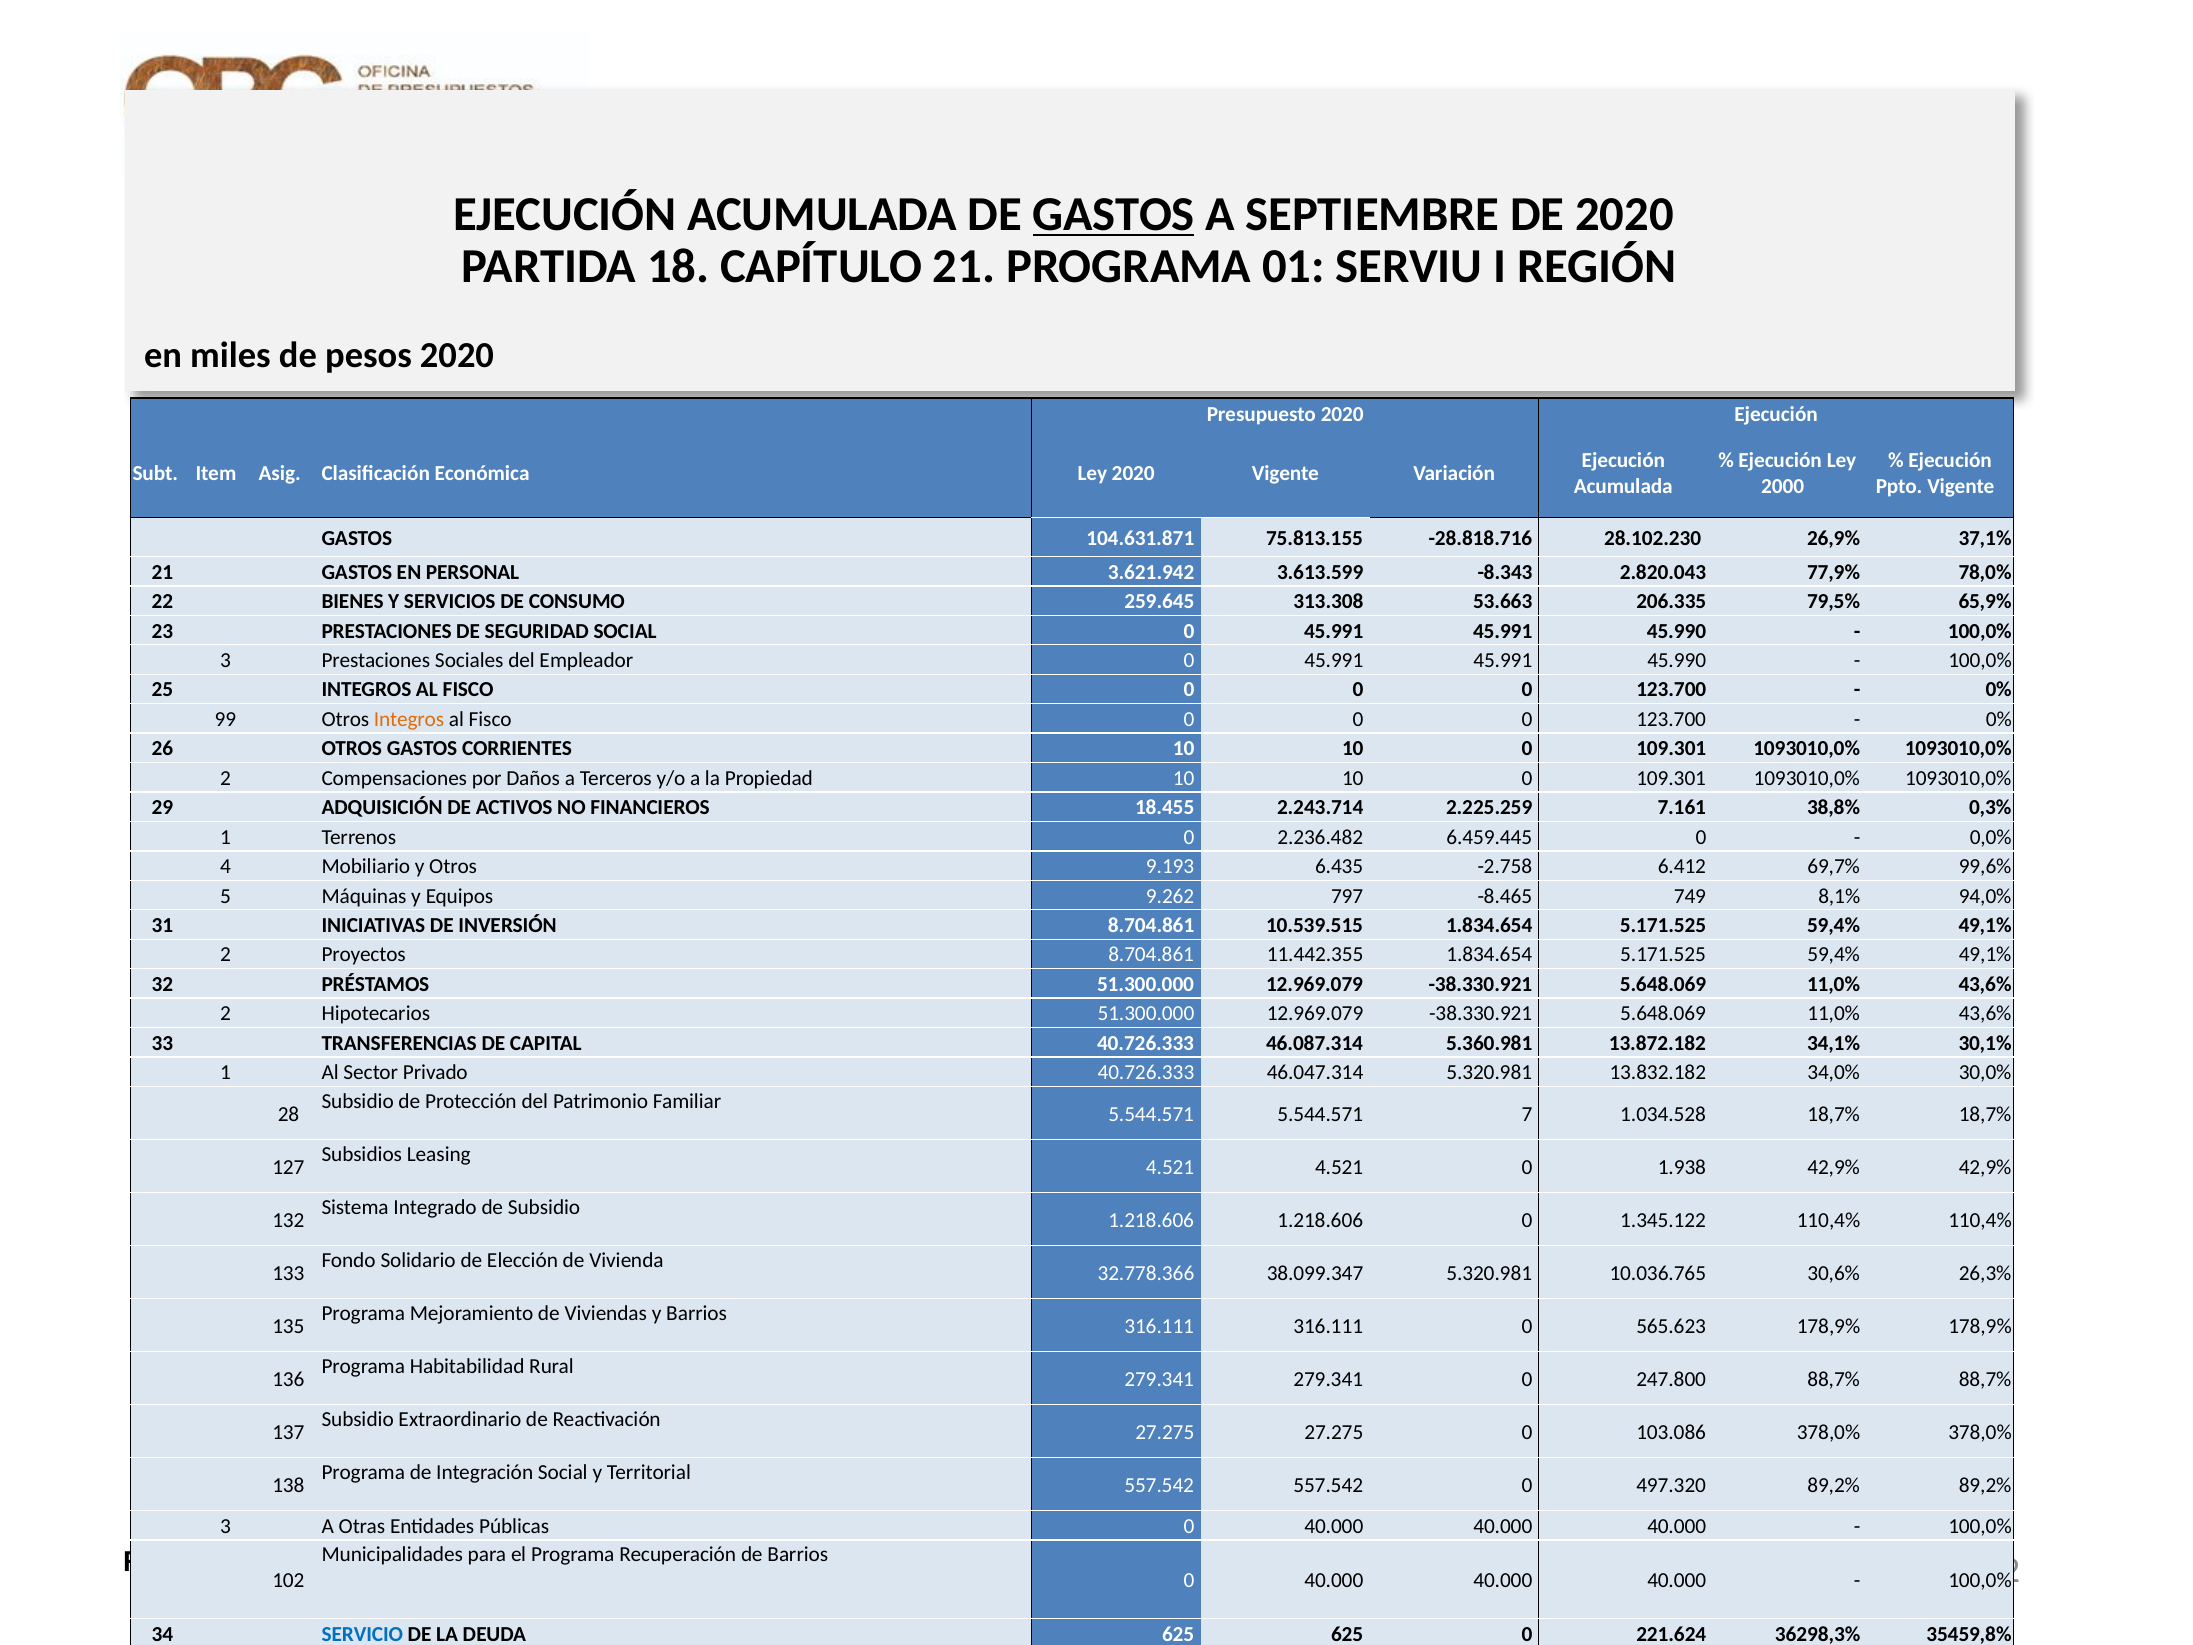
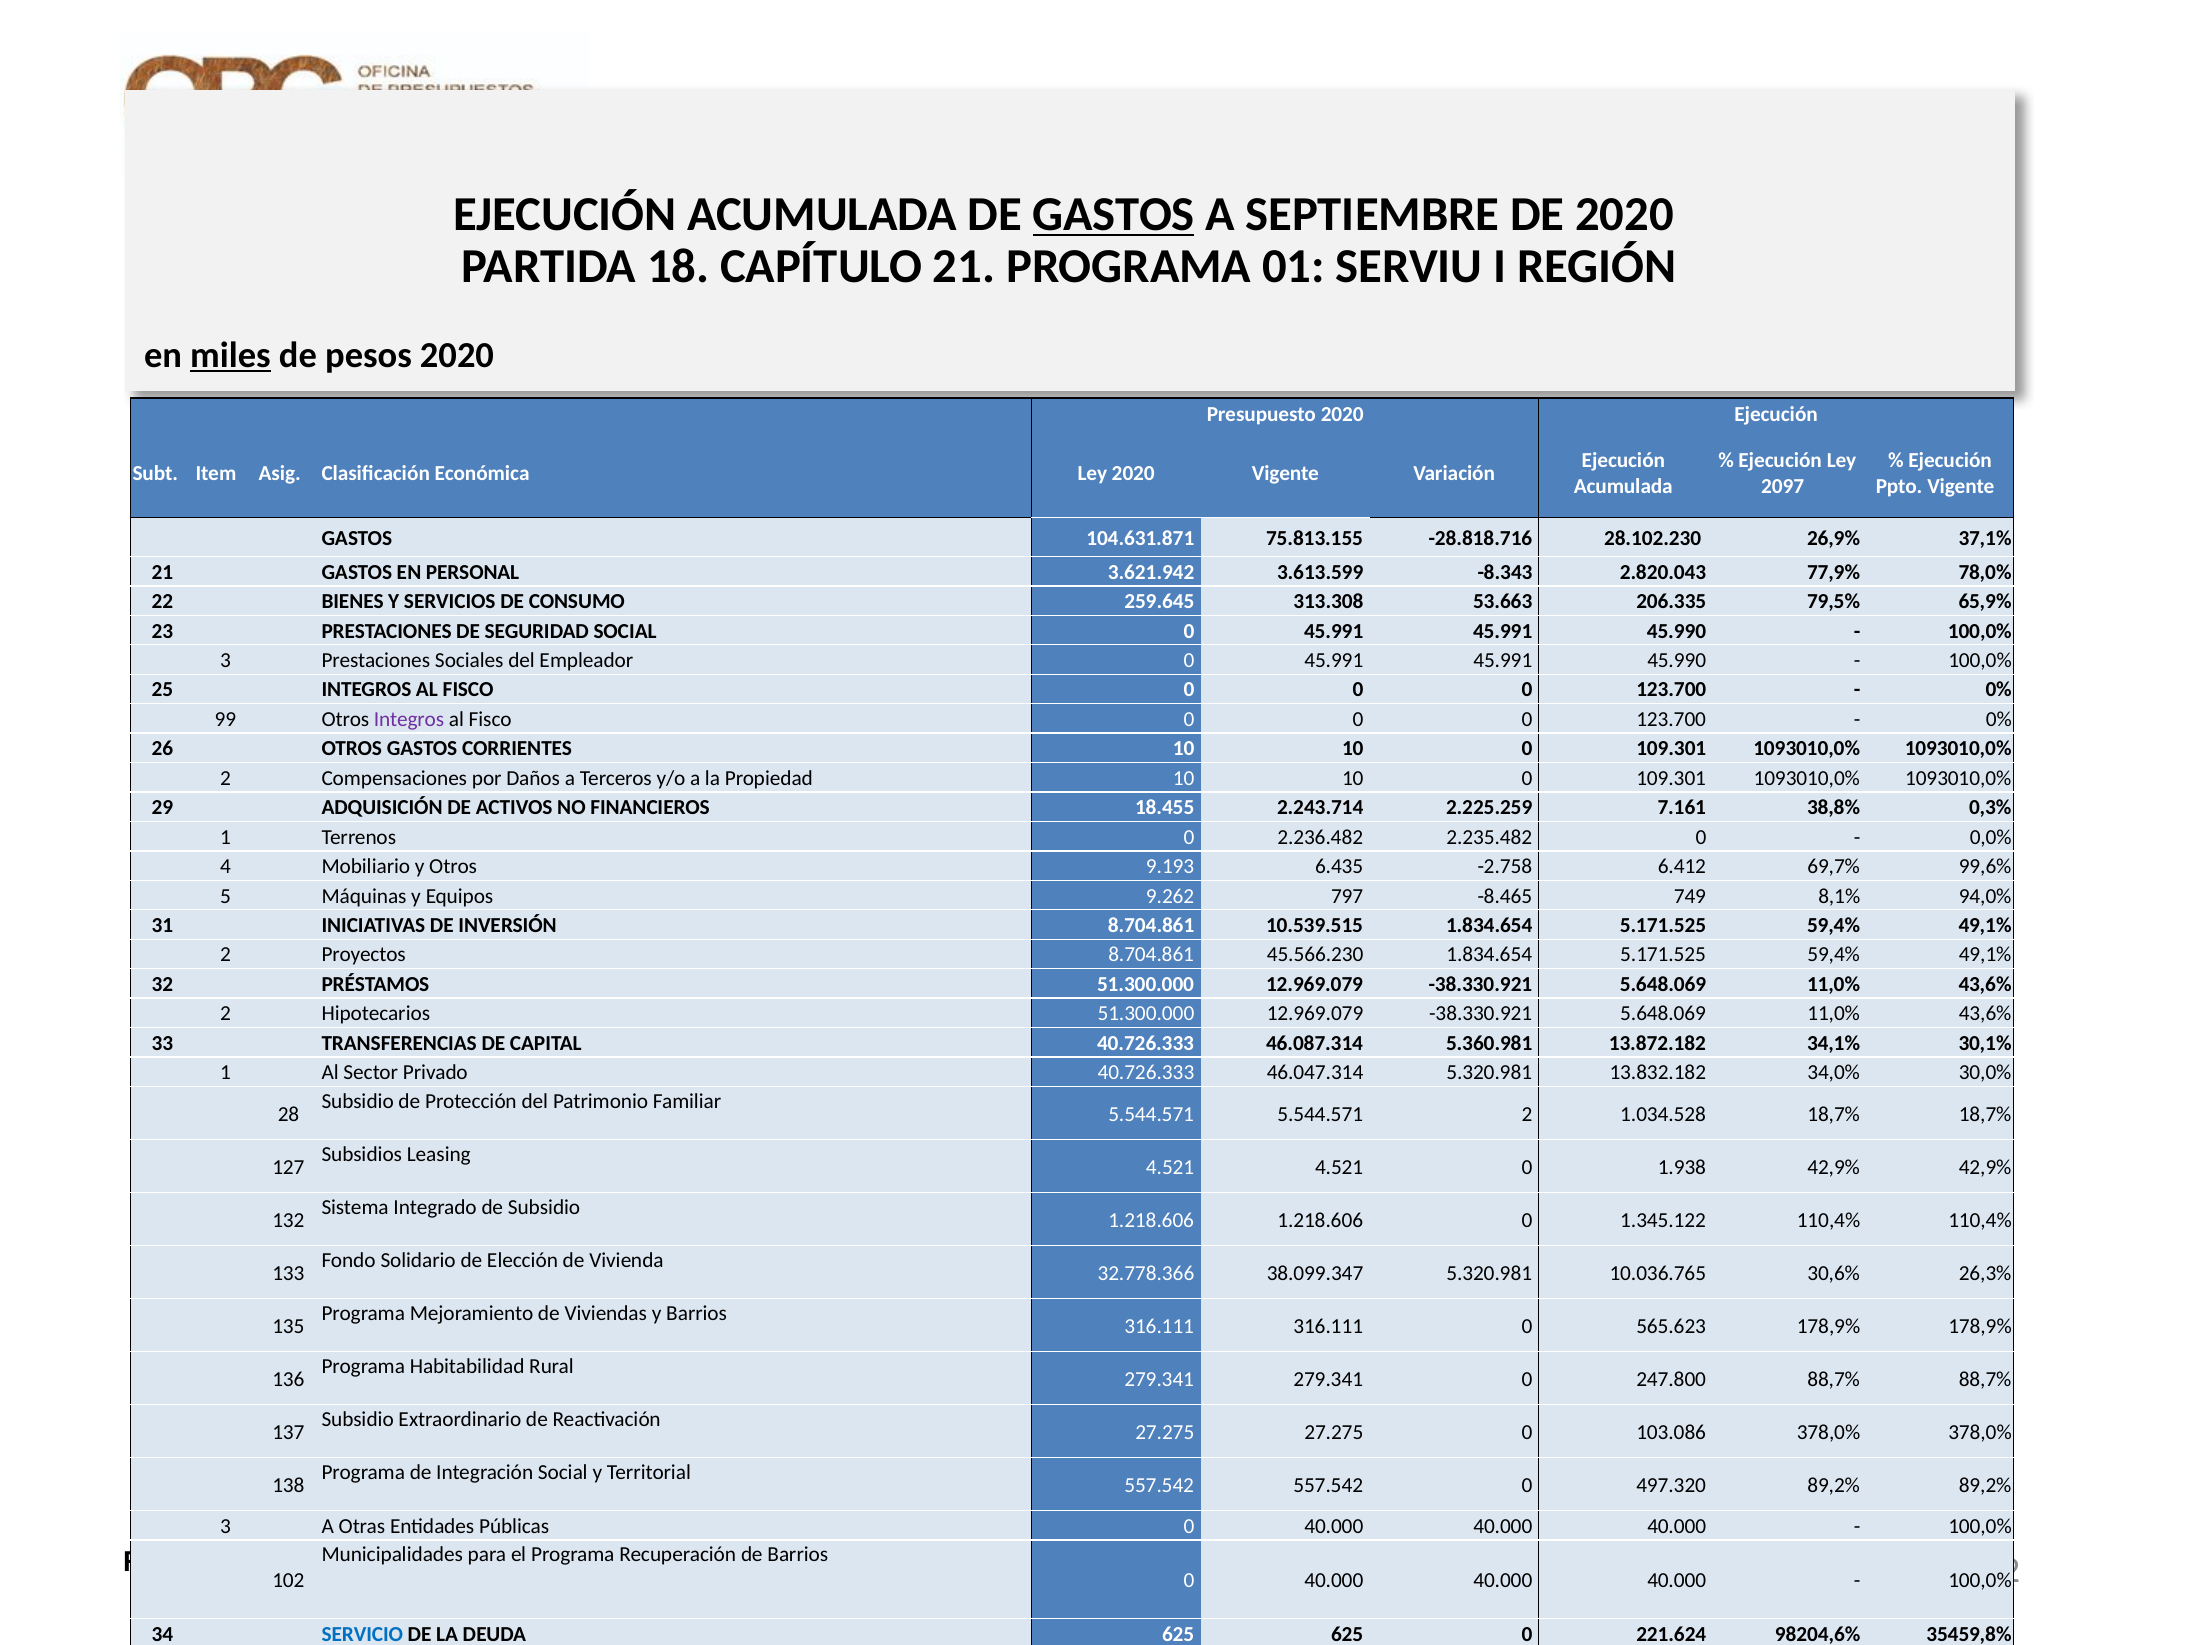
miles underline: none -> present (230, 355)
2000: 2000 -> 2097 (1783, 486)
Integros colour: orange -> purple (409, 719)
6.459.445: 6.459.445 -> 2.235.482 (1489, 837)
11.442.355: 11.442.355 -> 45.566.230 (1315, 955)
5.544.571 7: 7 -> 2 (1527, 1114)
36298,3%: 36298,3% -> 98204,6% (1818, 1634)
